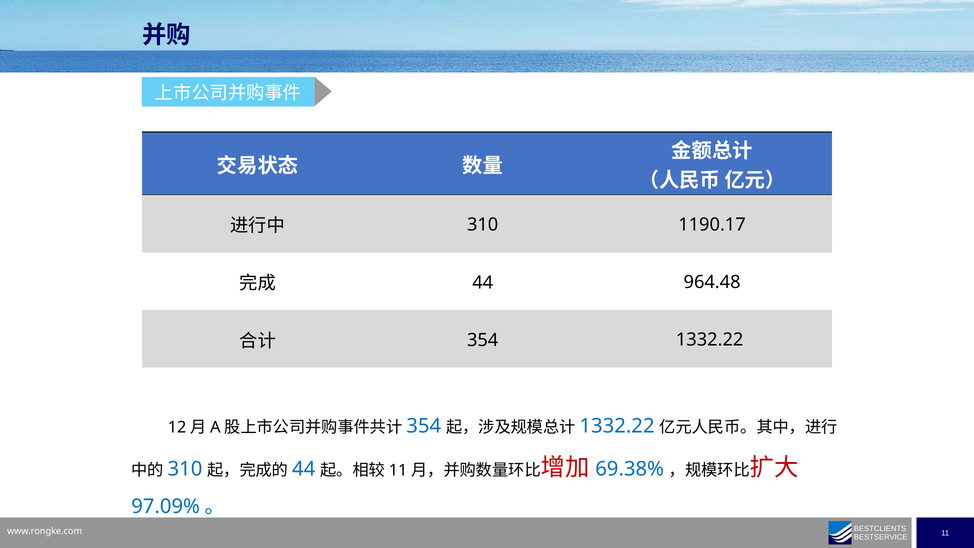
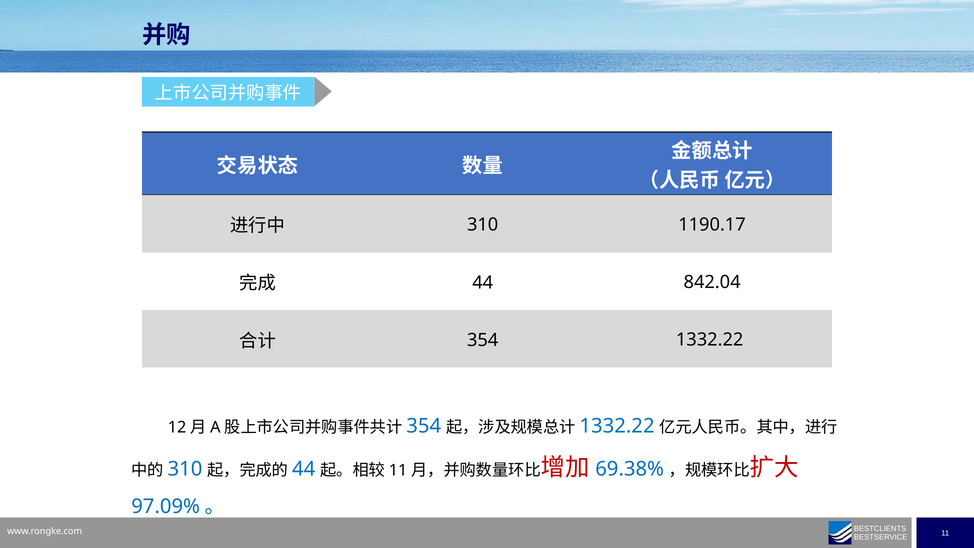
964.48: 964.48 -> 842.04 (712, 282)
